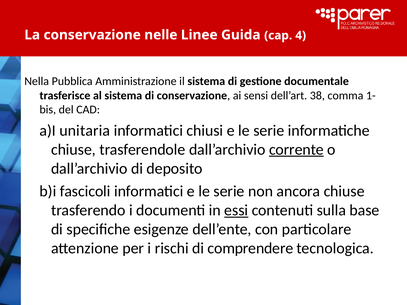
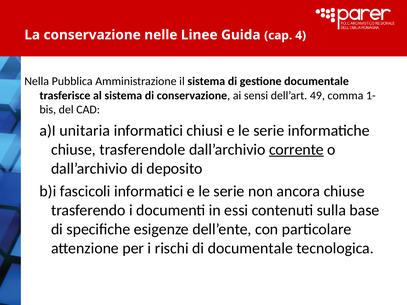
38: 38 -> 49 (317, 96)
essi underline: present -> none (236, 211)
di comprendere: comprendere -> documentale (250, 249)
